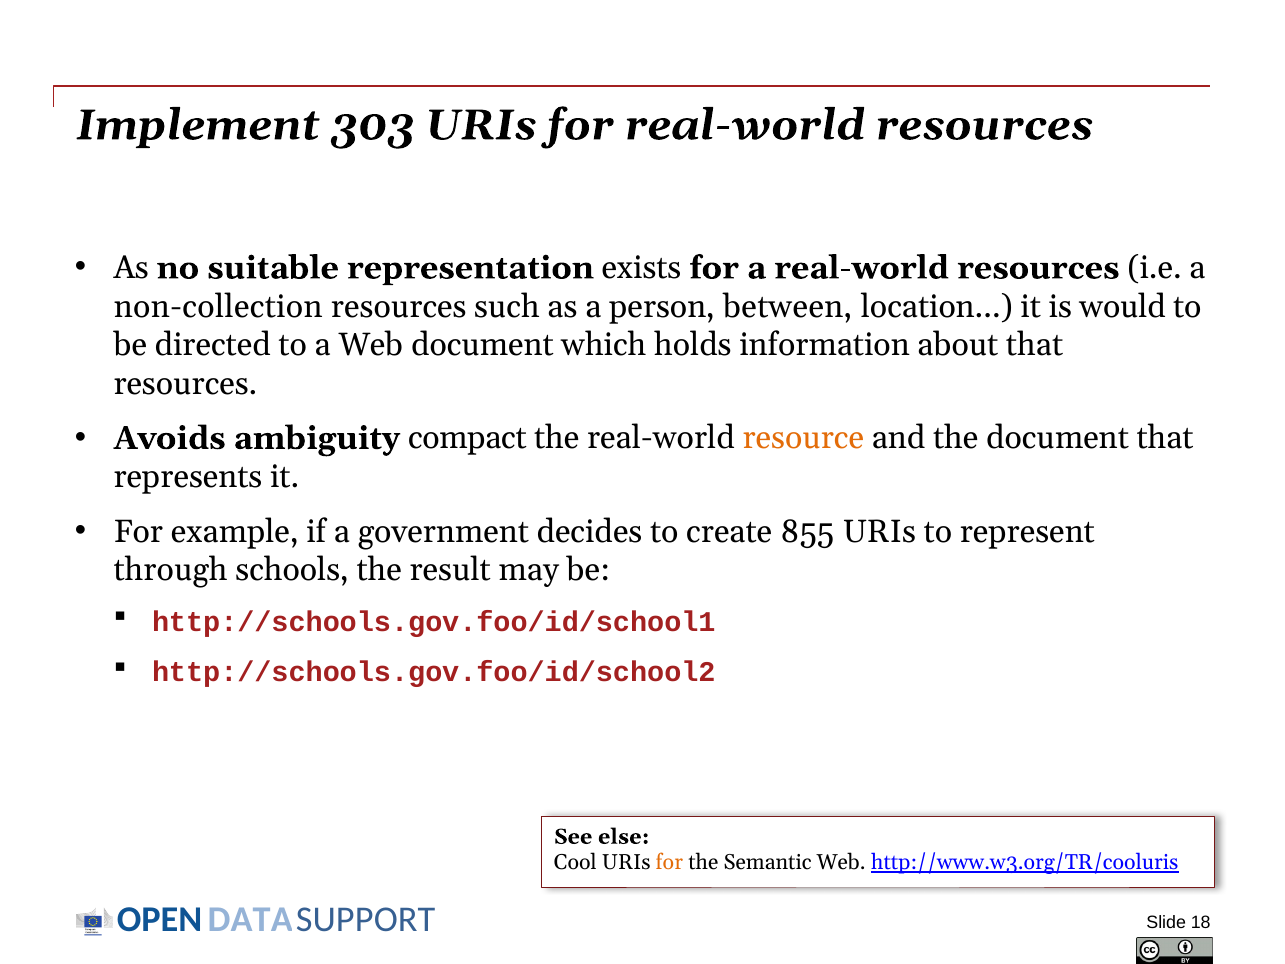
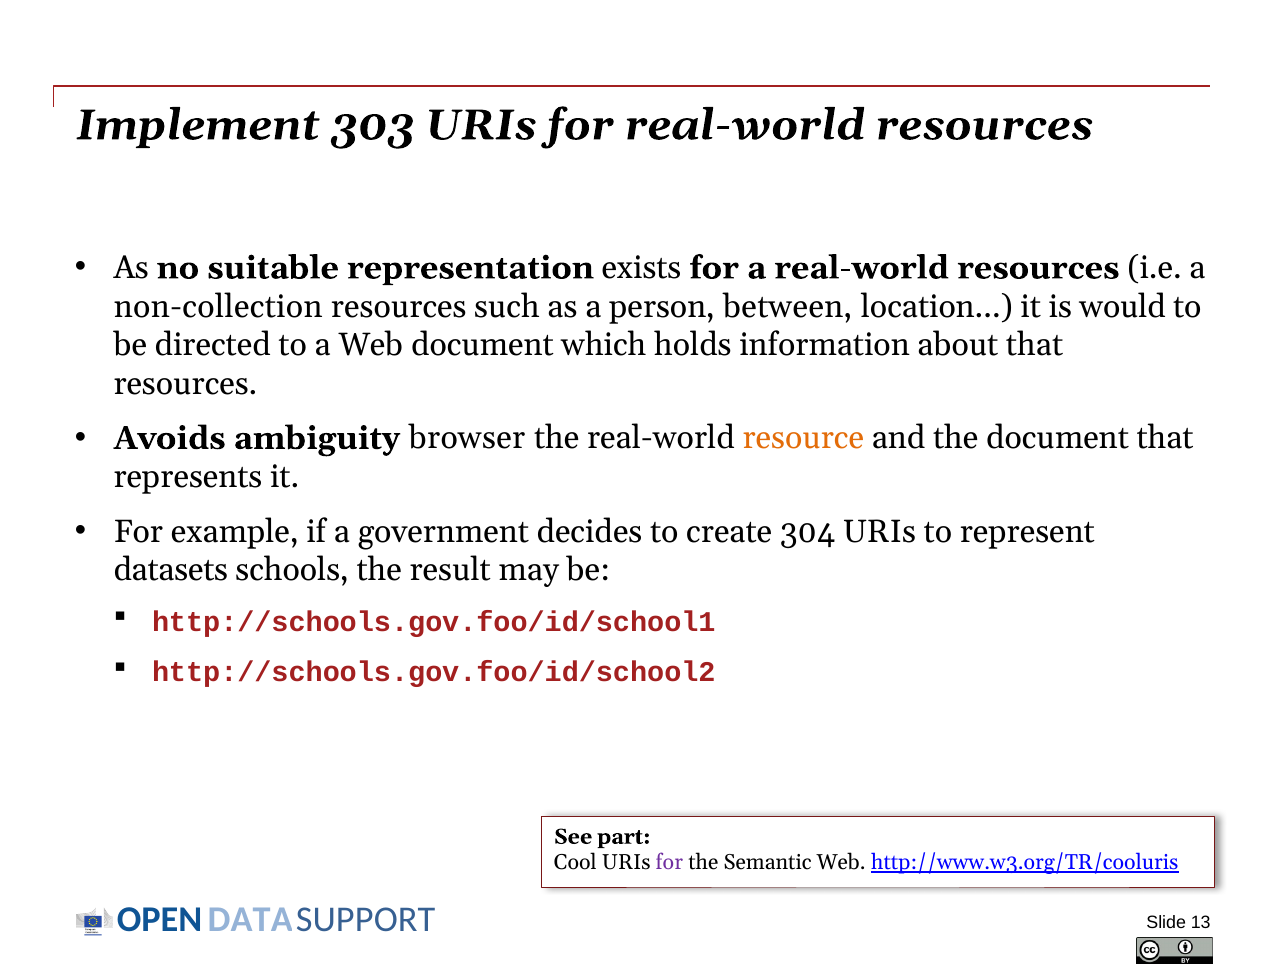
compact: compact -> browser (467, 438)
855: 855 -> 304 (808, 531)
through: through -> datasets (171, 570)
else: else -> part (624, 836)
for colour: orange -> purple (669, 862)
18: 18 -> 13 (1201, 922)
